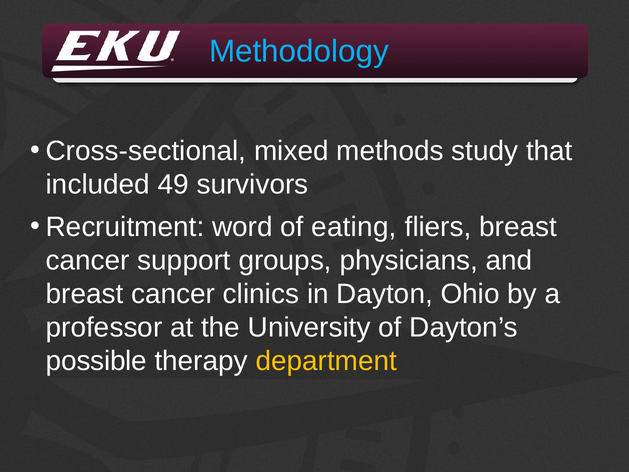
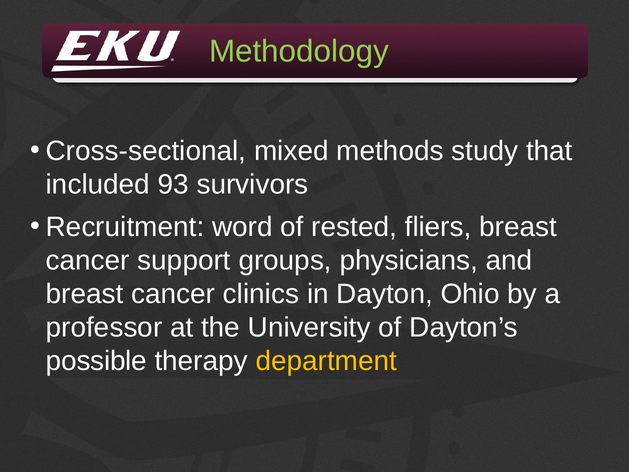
Methodology colour: light blue -> light green (299, 51)
49: 49 -> 93 (173, 184)
eating: eating -> rested (354, 227)
